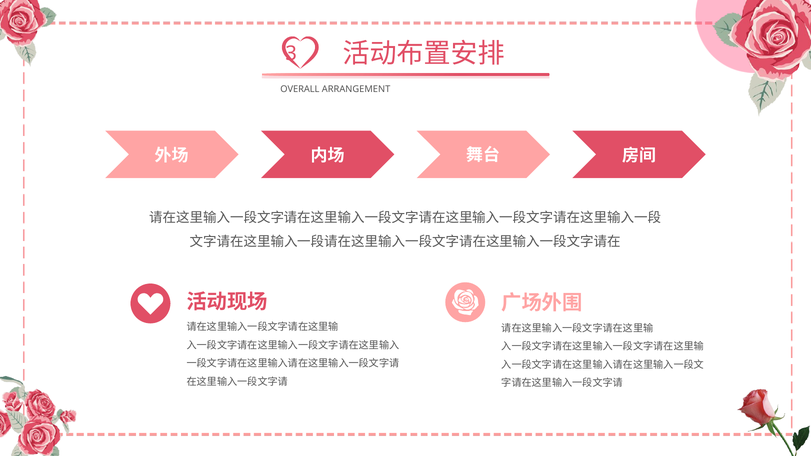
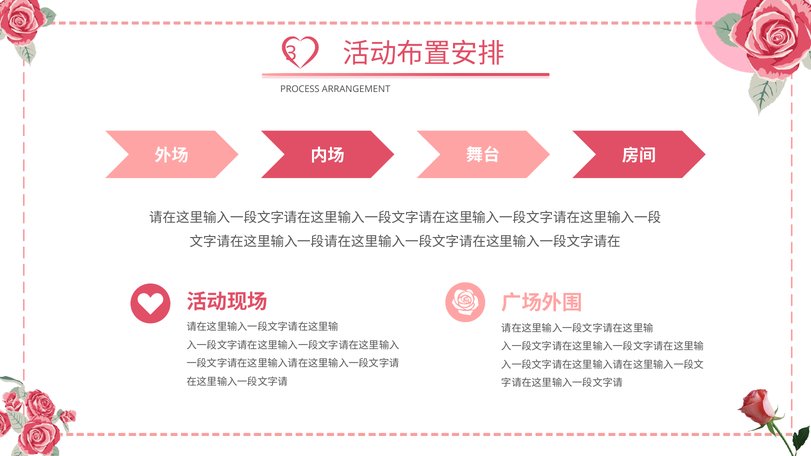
OVERALL: OVERALL -> PROCESS (300, 89)
